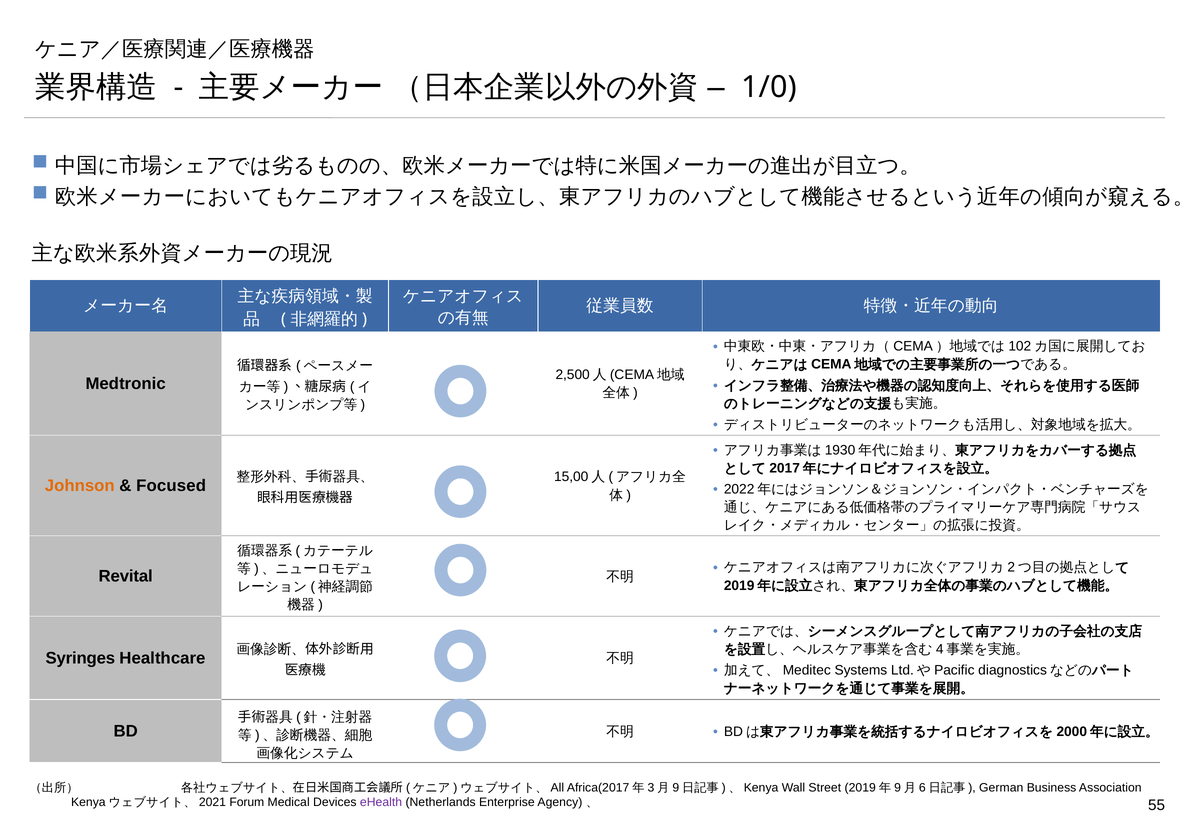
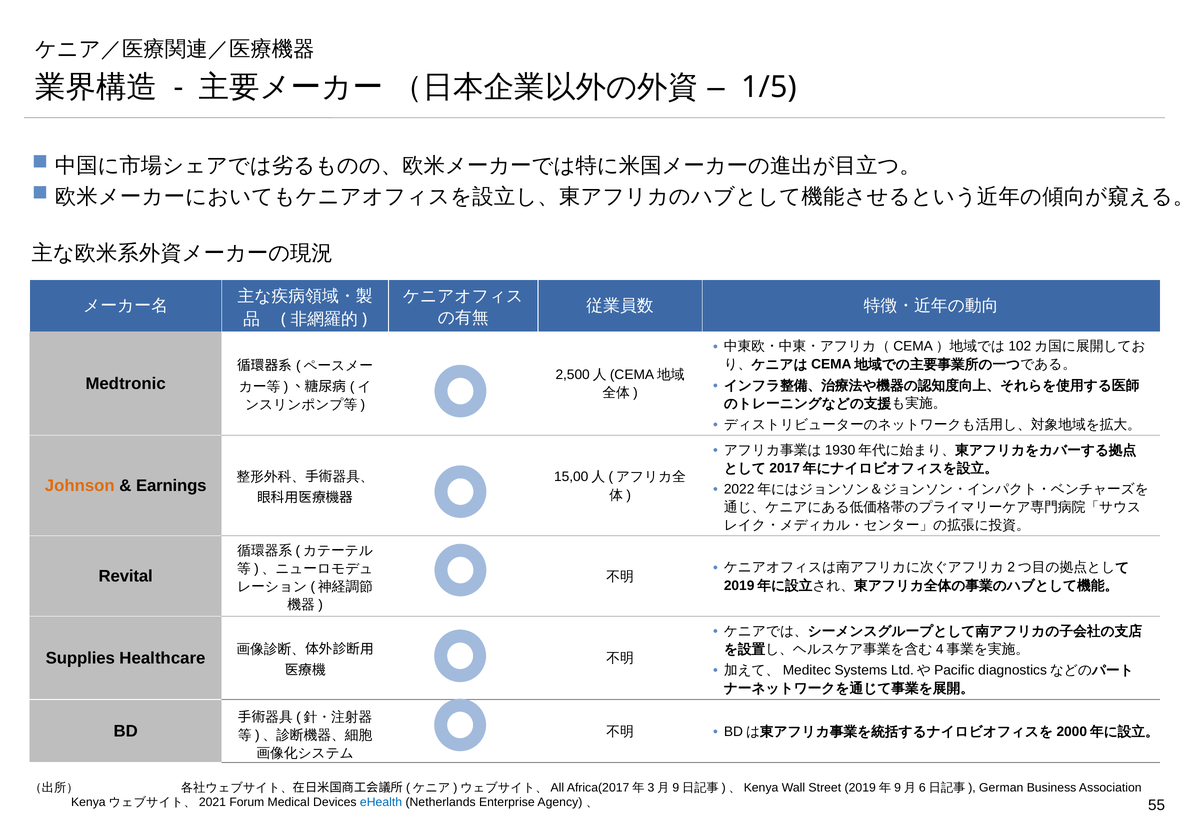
1/0: 1/0 -> 1/5 (769, 87)
Focused: Focused -> Earnings (171, 486)
Syringes: Syringes -> Supplies (80, 658)
eHealth colour: purple -> blue (381, 803)
